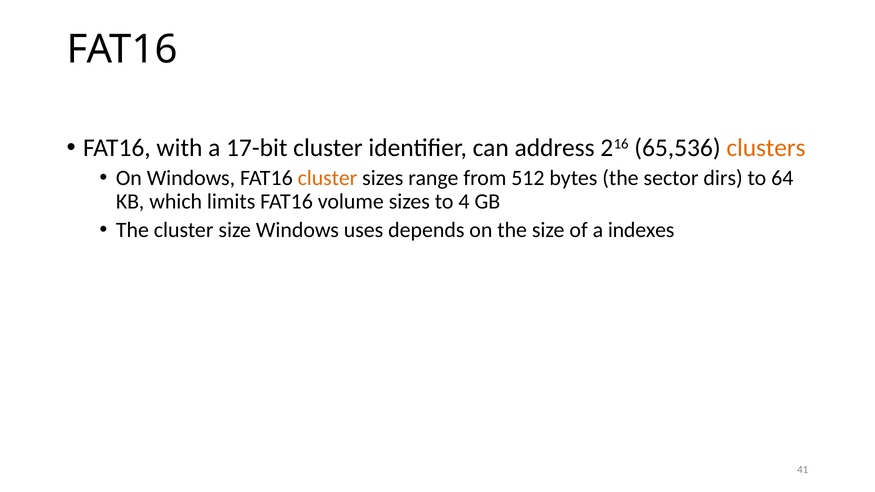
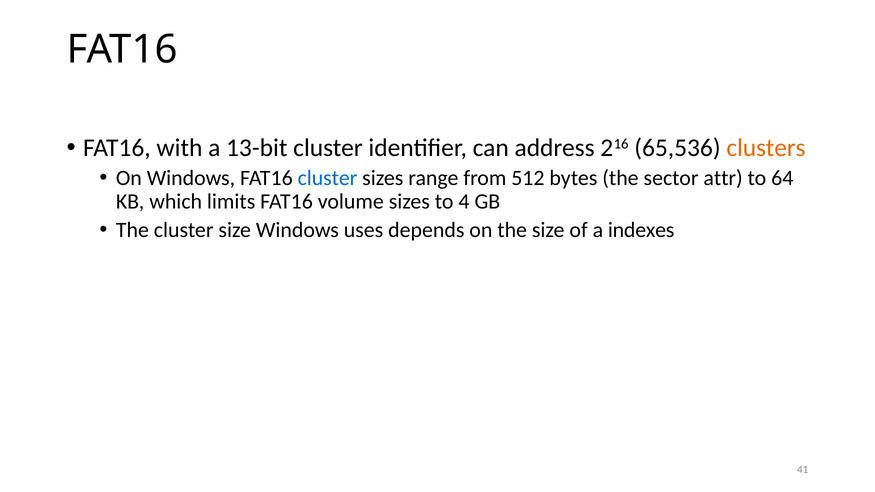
17-bit: 17-bit -> 13-bit (257, 148)
cluster colour: orange -> blue (327, 178)
dirs: dirs -> attr (723, 178)
